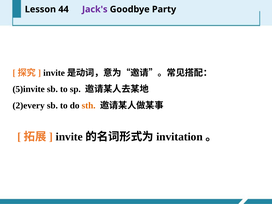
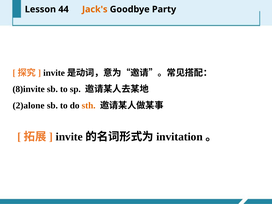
Jack's colour: purple -> orange (95, 9)
5)invite: 5)invite -> 8)invite (29, 89)
2)every: 2)every -> 2)alone (29, 105)
